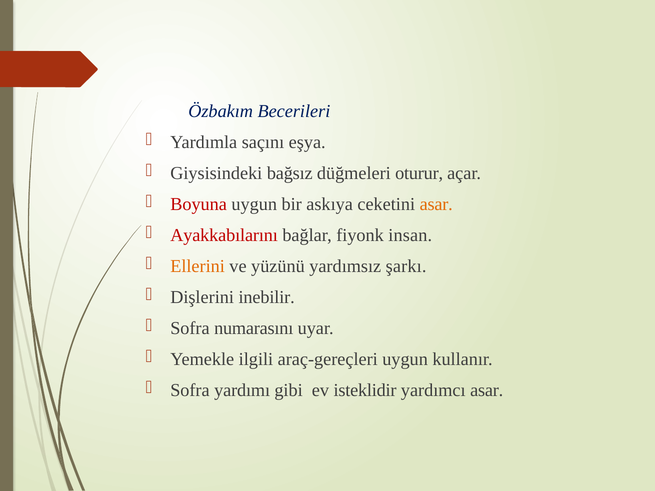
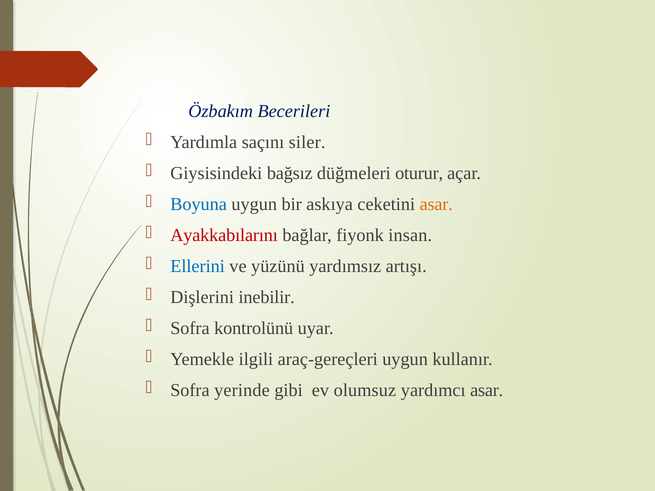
eşya: eşya -> siler (307, 143)
Boyuna colour: red -> blue (199, 204)
Ellerini colour: orange -> blue (198, 266)
şarkı: şarkı -> artışı (406, 266)
numarasını: numarasını -> kontrolünü (254, 328)
yardımı: yardımı -> yerinde (242, 390)
isteklidir: isteklidir -> olumsuz (365, 390)
